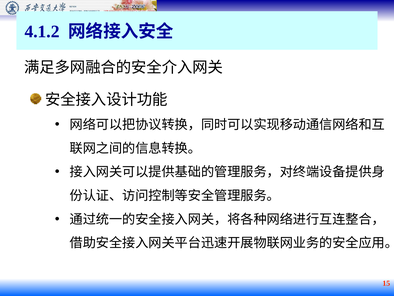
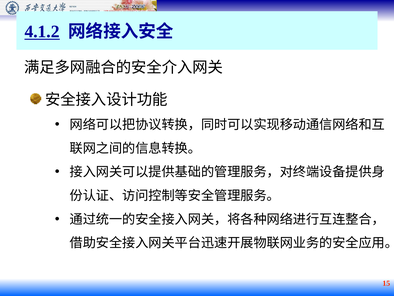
4.1.2 underline: none -> present (42, 32)
